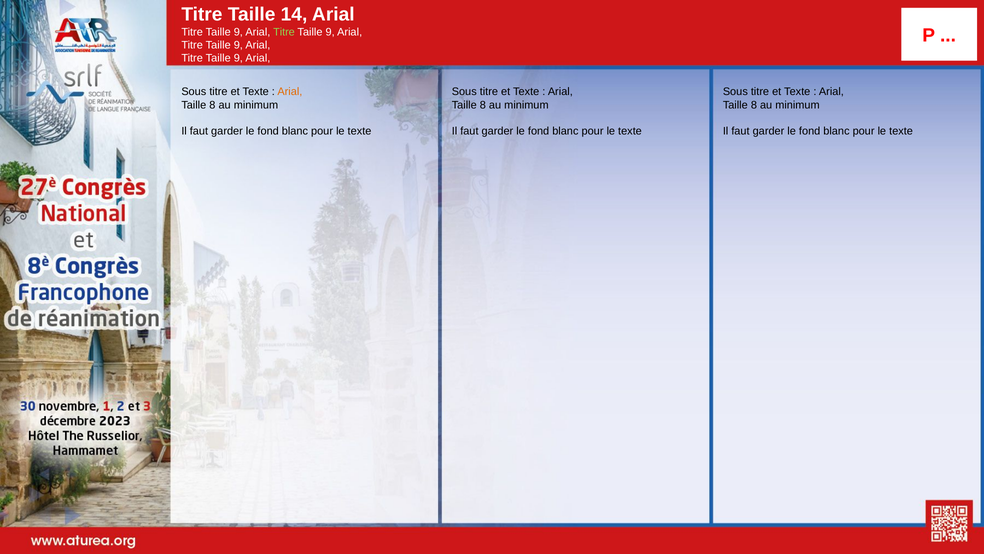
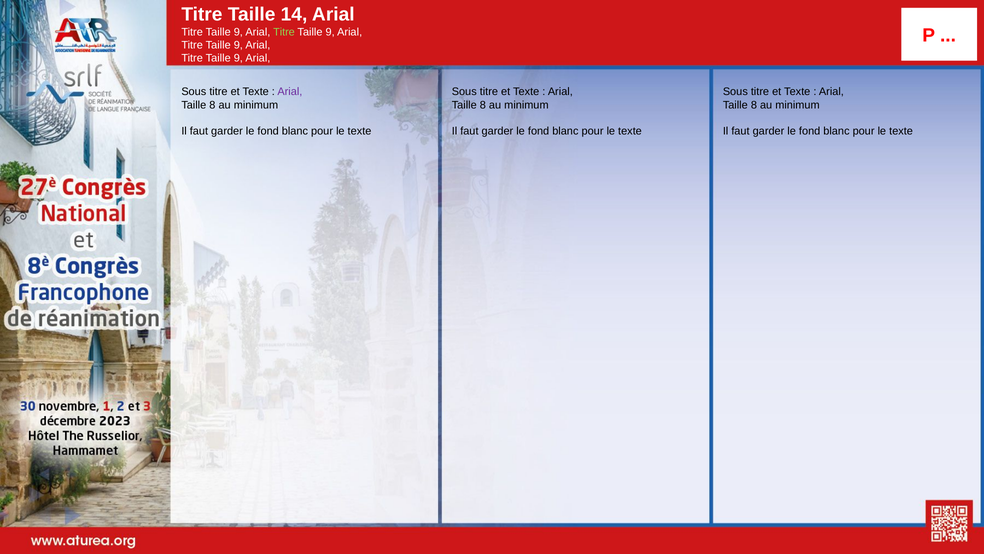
Arial colour: orange -> purple (290, 92)
